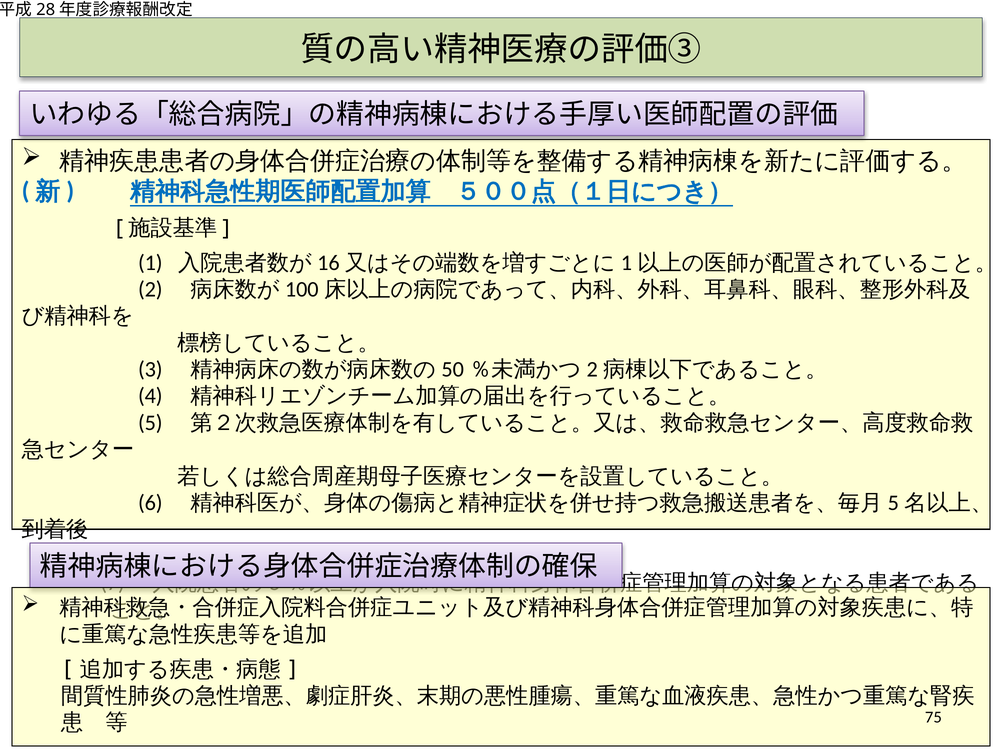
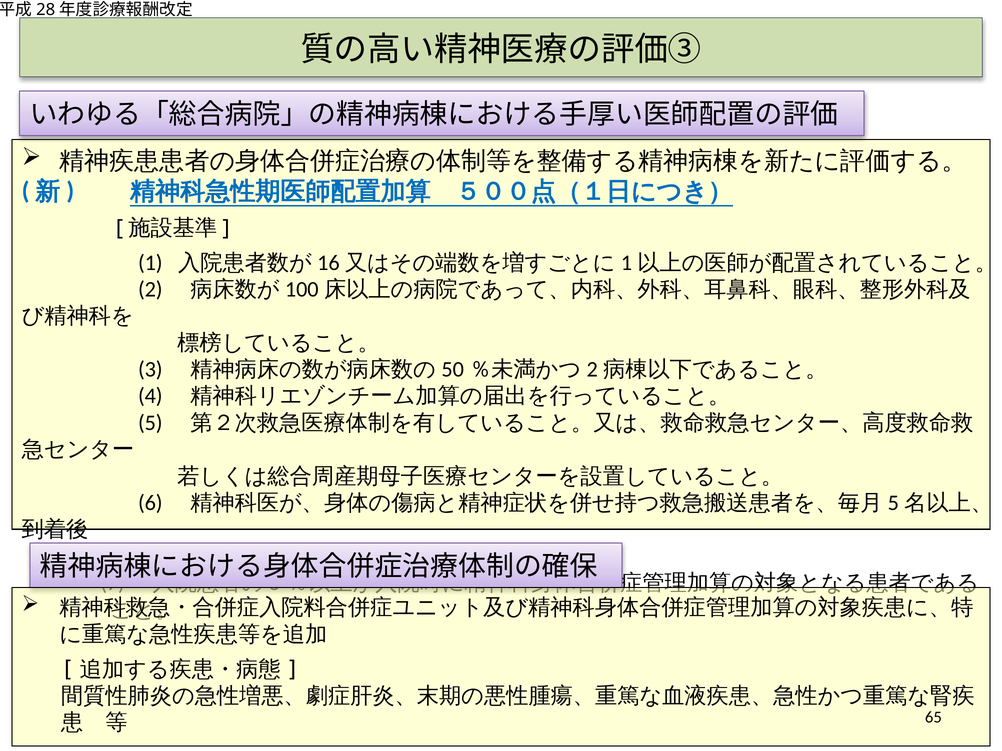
75: 75 -> 65 (933, 718)
